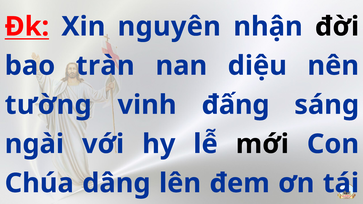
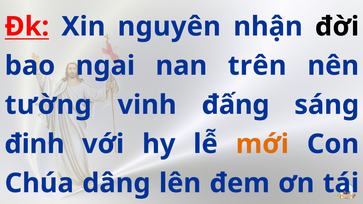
tràn: tràn -> ngai (105, 66)
diệu: diệu -> trên (257, 66)
ngài: ngài -> đinh (35, 144)
mới colour: black -> orange (262, 144)
